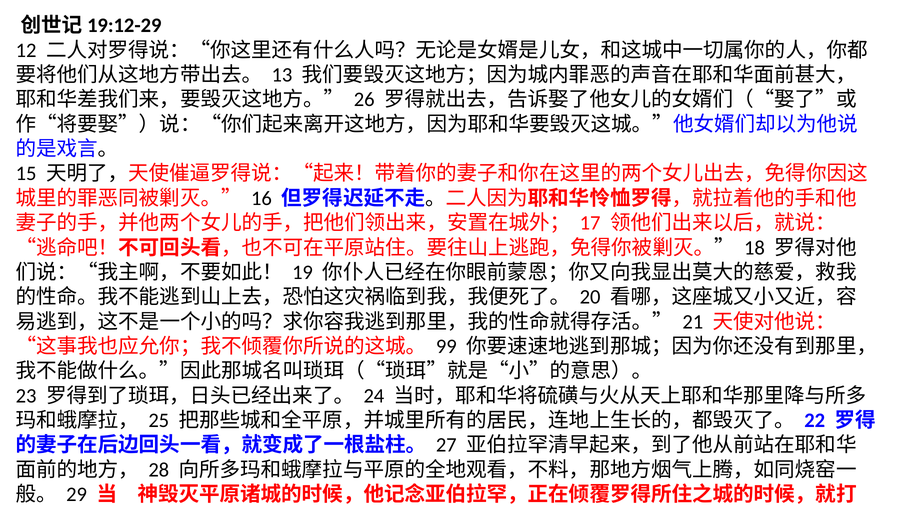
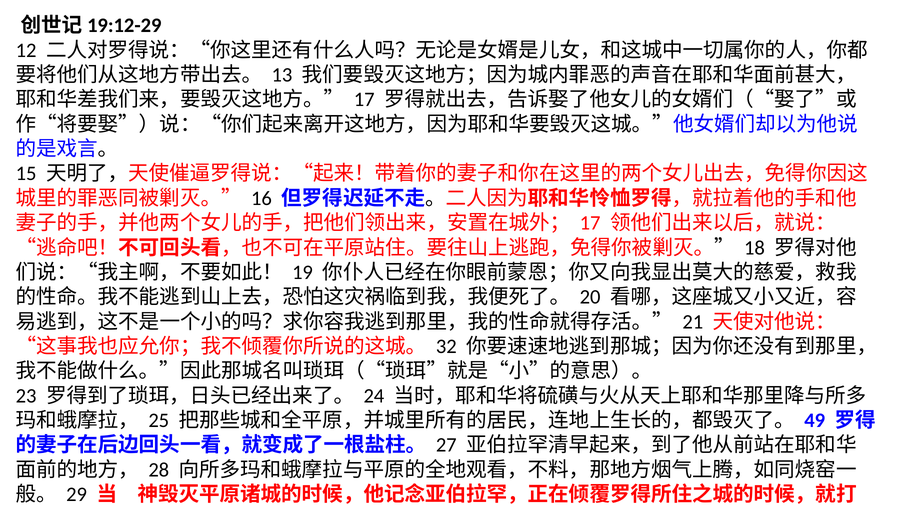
26: 26 -> 17 (364, 100)
99: 99 -> 32 (446, 347)
22: 22 -> 49 (815, 421)
